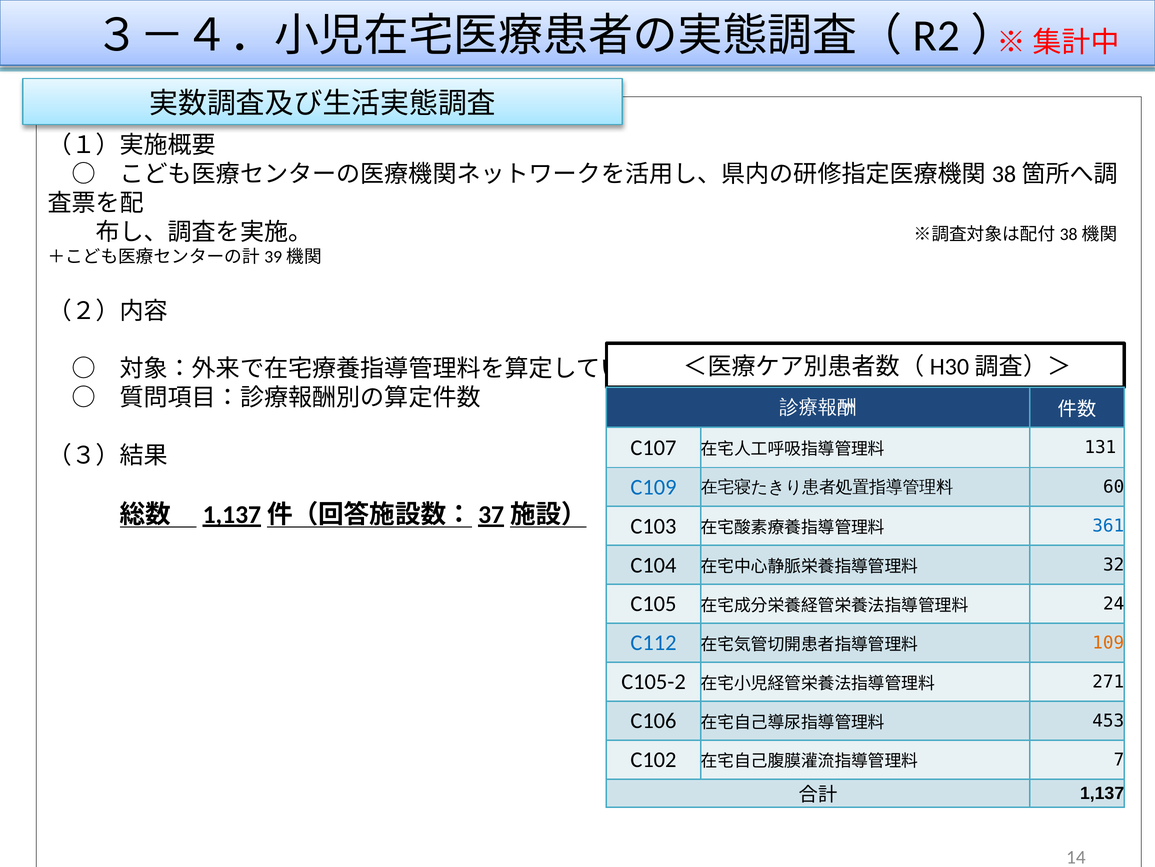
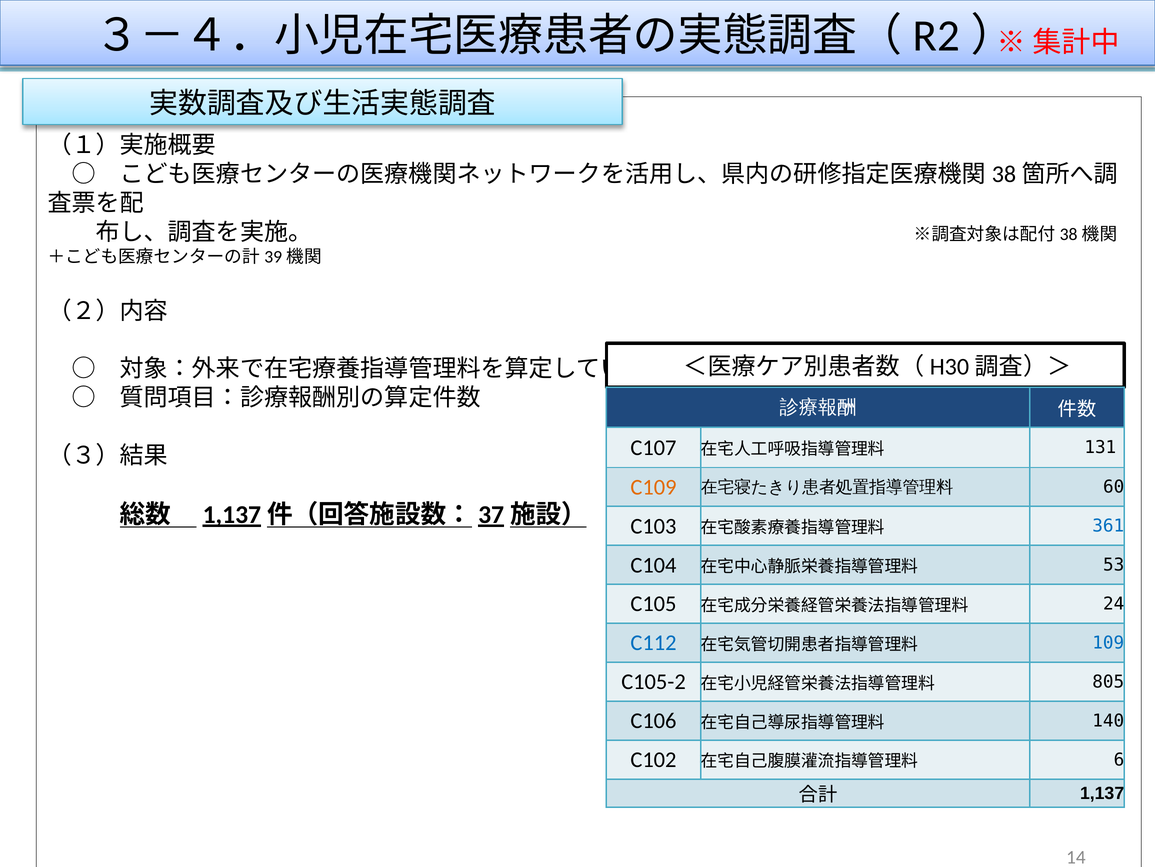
C109 colour: blue -> orange (653, 487)
32: 32 -> 53 (1114, 565)
109 colour: orange -> blue (1108, 642)
271: 271 -> 805 (1108, 681)
453: 453 -> 140 (1108, 720)
7: 7 -> 6 (1119, 759)
